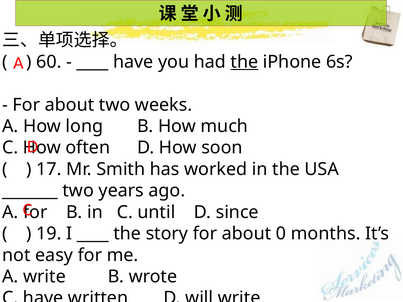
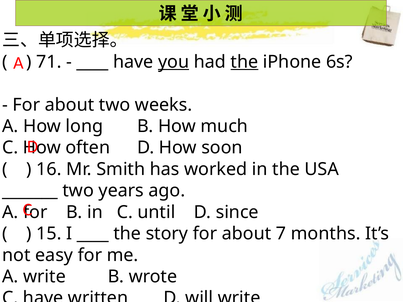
60: 60 -> 71 (49, 62)
you underline: none -> present (174, 62)
17: 17 -> 16 (49, 169)
19: 19 -> 15 (49, 234)
0: 0 -> 7 (281, 234)
